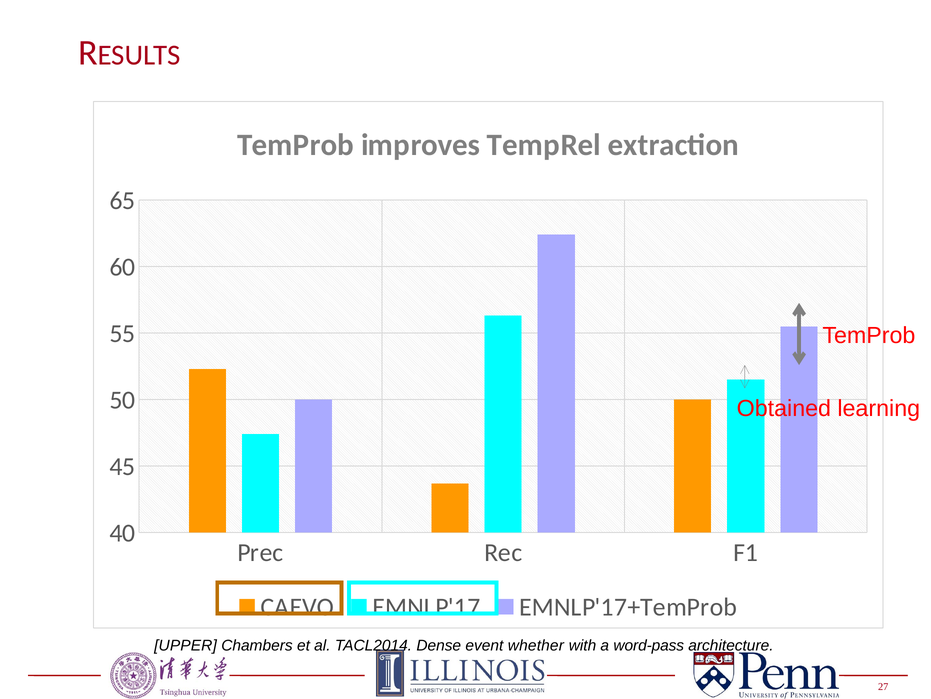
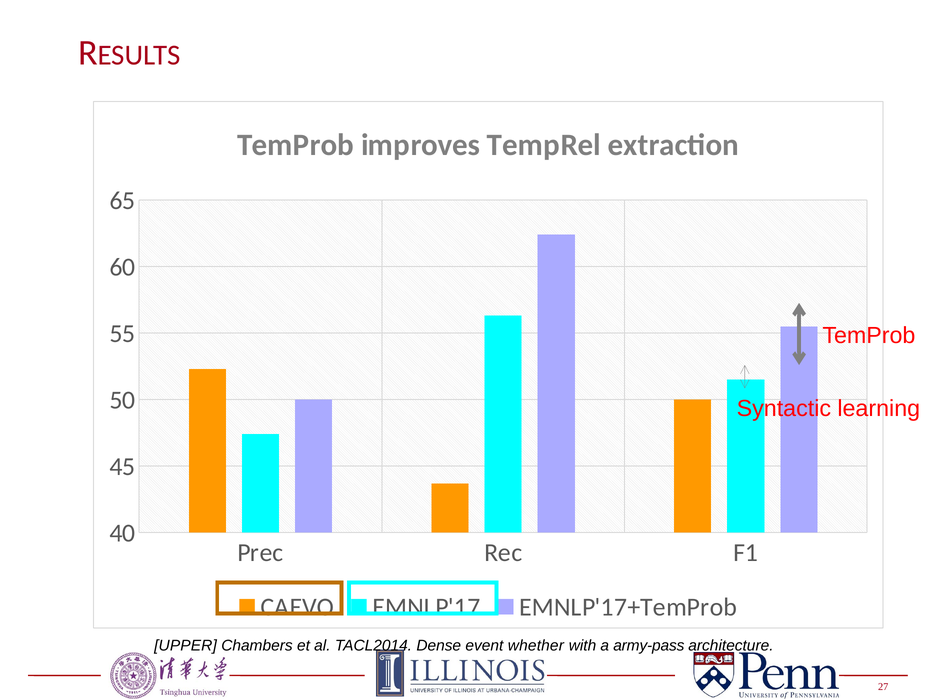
Obtained: Obtained -> Syntactic (784, 408)
word-pass: word-pass -> army-pass (649, 645)
